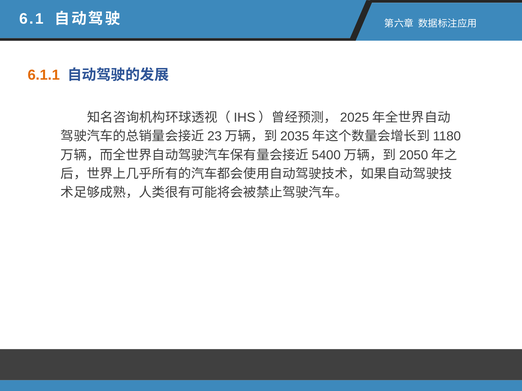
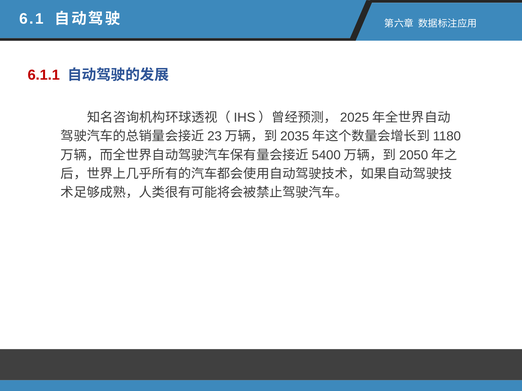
6.1.1 colour: orange -> red (44, 75)
